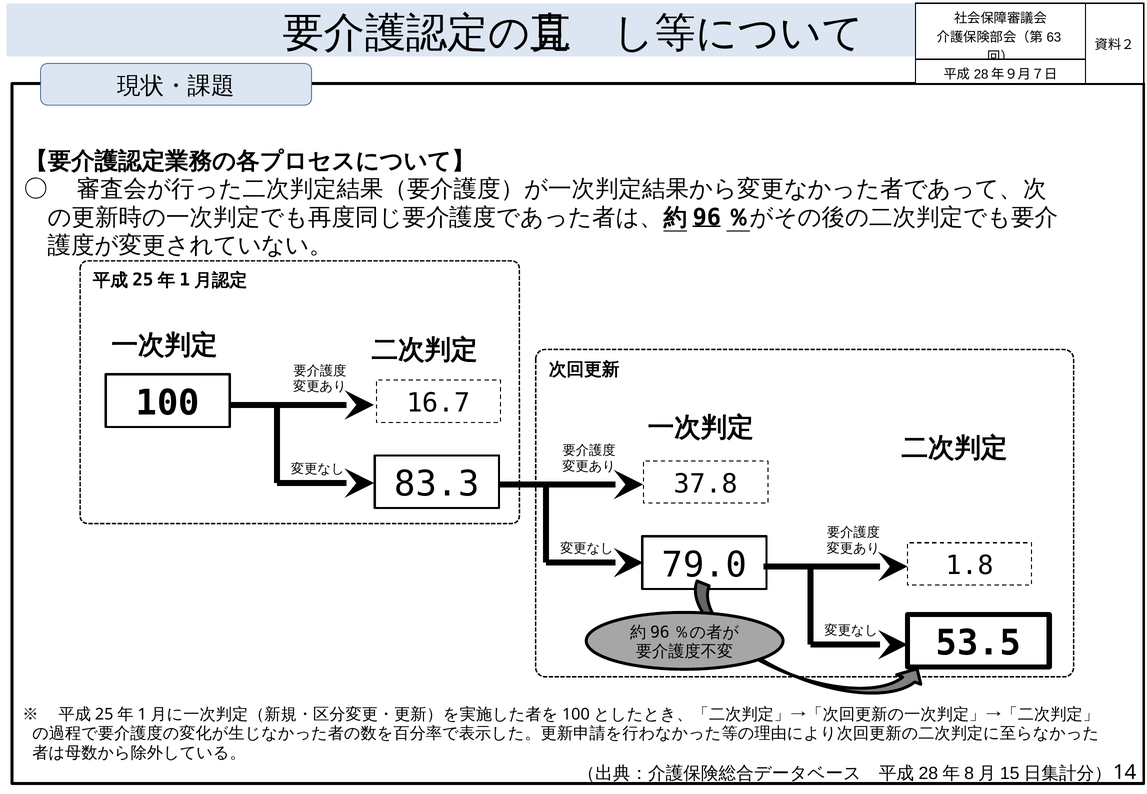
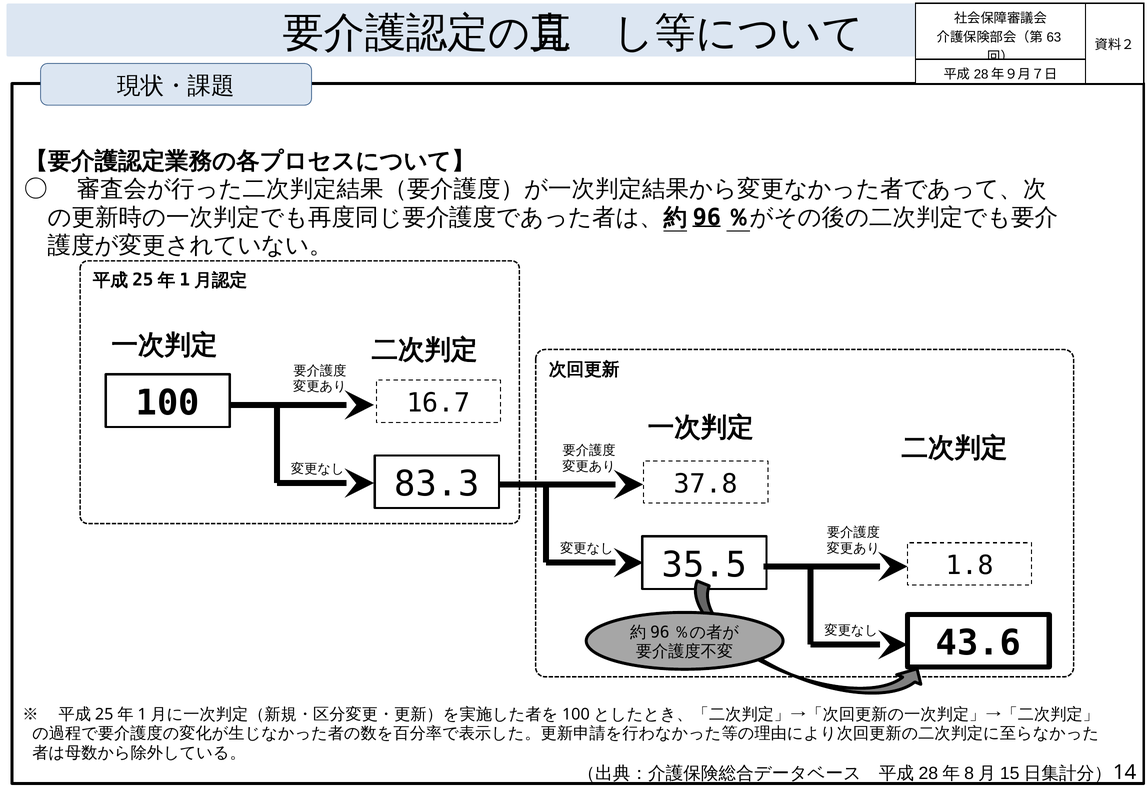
79.0: 79.0 -> 35.5 (704, 565)
53.5: 53.5 -> 43.6 (978, 643)
